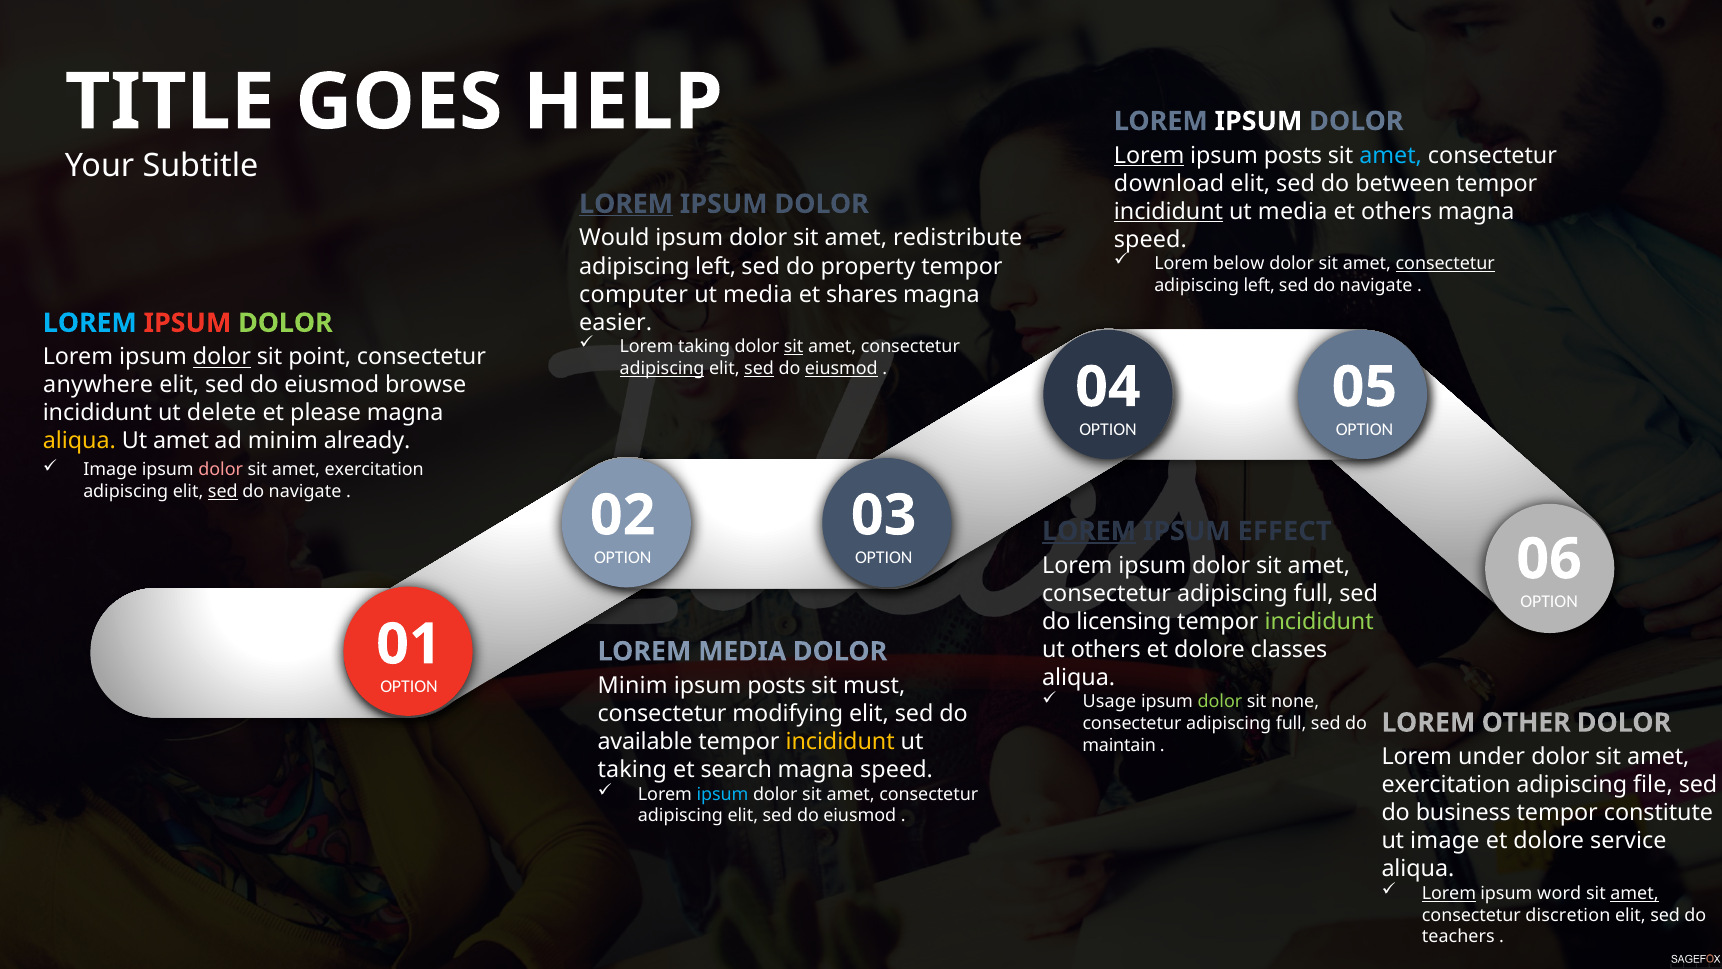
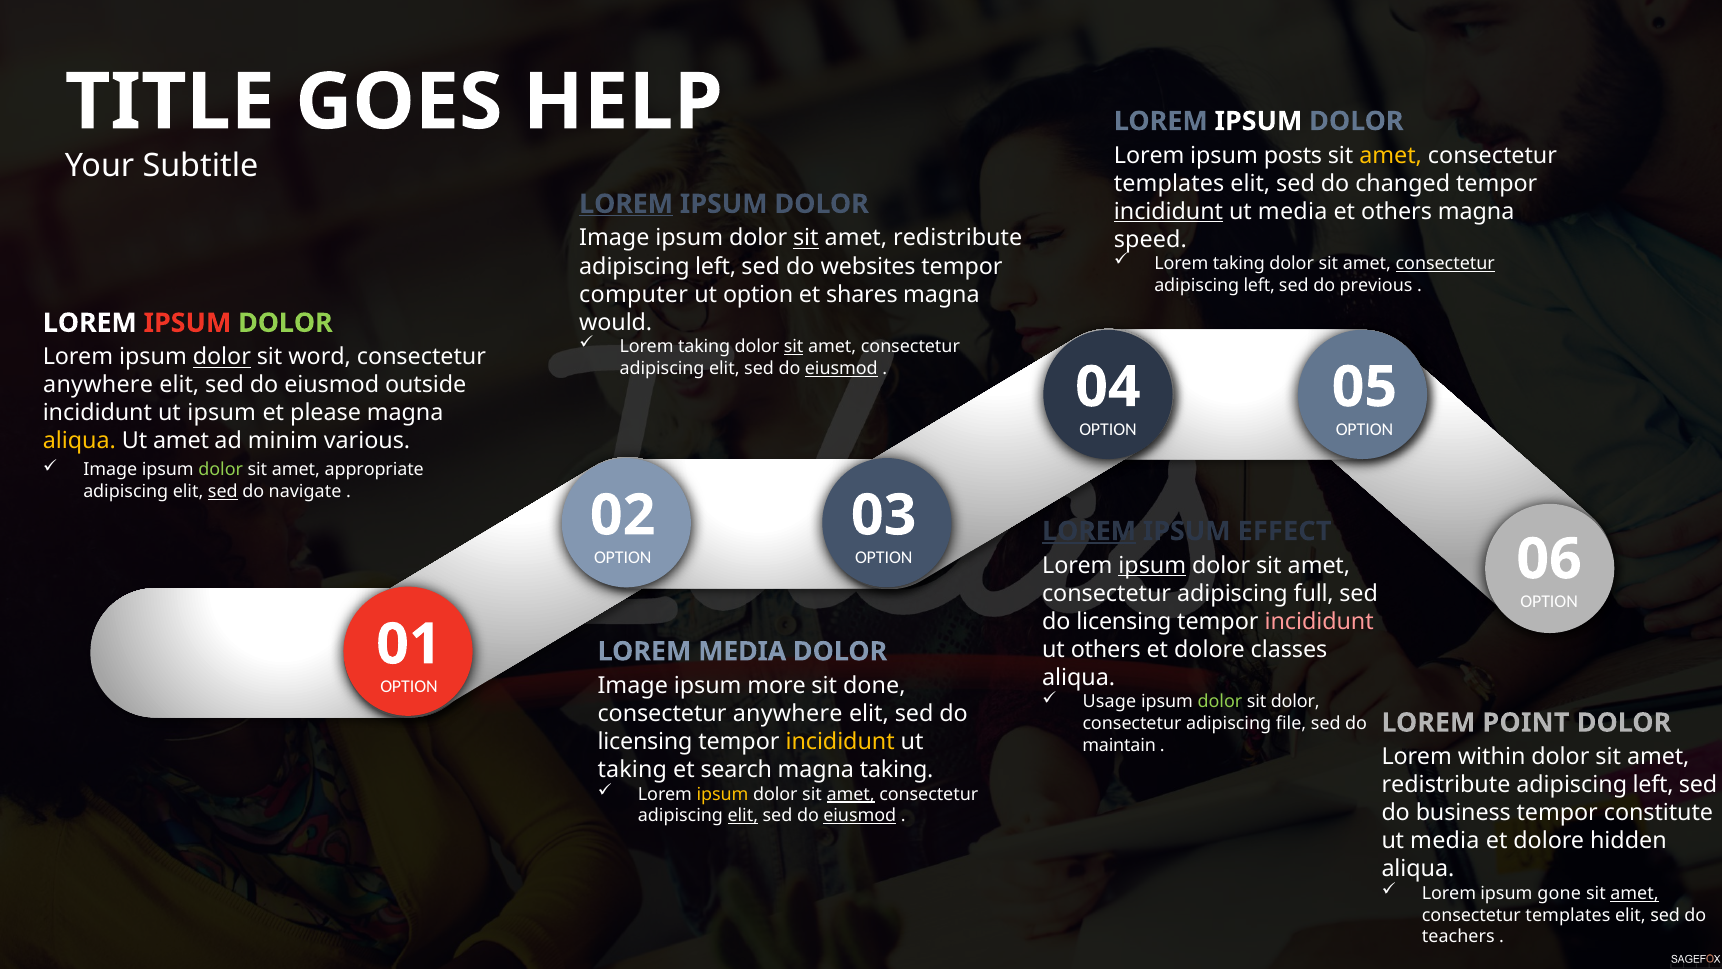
Lorem underline: present -> none (1149, 155)
amet colour: light blue -> yellow (1391, 155)
download: download -> templates (1169, 183)
between: between -> changed (1403, 183)
Would: Would -> Image (614, 238)
sit underline: none -> present (806, 238)
below: below -> taking (1239, 264)
property: property -> websites (868, 266)
navigate: navigate -> previous (1376, 285)
media: media -> option (758, 294)
easier: easier -> would (616, 322)
LOREM colour: light blue -> white (90, 323)
point: point -> word (320, 357)
adipiscing underline: present -> none (662, 368)
sed underline: present -> none (759, 368)
browse: browse -> outside (426, 385)
ut delete: delete -> ipsum (222, 413)
already: already -> various (367, 441)
dolor colour: pink -> light green (221, 470)
exercitation: exercitation -> appropriate (374, 470)
ipsum underline: none -> present (1152, 565)
incididunt colour: light green -> pink (1319, 621)
Minim: Minim -> Image (633, 686)
posts: posts -> more (777, 686)
must: must -> done (874, 686)
sit none: none -> dolor (1295, 702)
modifying: modifying -> anywhere (788, 714)
OTHER: OTHER -> POINT (1526, 722)
full: full -> file (1291, 723)
available: available -> licensing (645, 742)
under: under -> within (1492, 757)
speed: speed -> taking (897, 770)
exercitation: exercitation -> redistribute (1446, 785)
file: file -> left (1653, 785)
ipsum colour: light blue -> yellow (722, 794)
amet underline: none -> present (851, 794)
elit underline: none -> present (743, 816)
eiusmod underline: none -> present (860, 816)
image: image -> media (1445, 841)
service: service -> hidden (1628, 841)
Lorem underline: present -> none (1449, 893)
word: word -> gone (1559, 893)
discretion: discretion -> templates (1568, 915)
